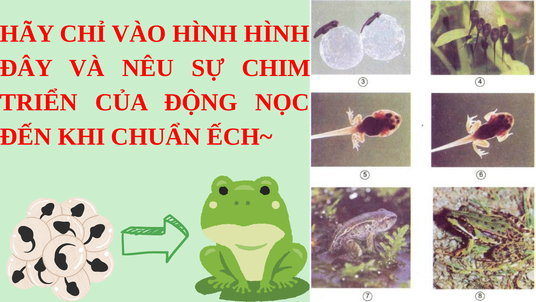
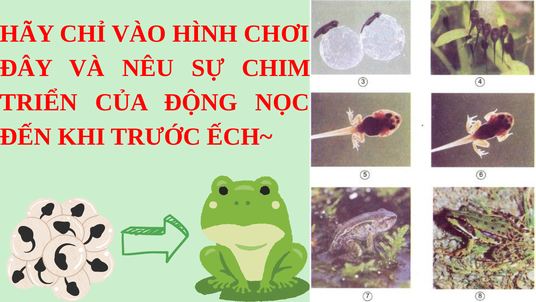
HÌNH HÌNH: HÌNH -> CHƠI (277, 34)
CHUẨN: CHUẨN -> TRƯỚC (156, 136)
